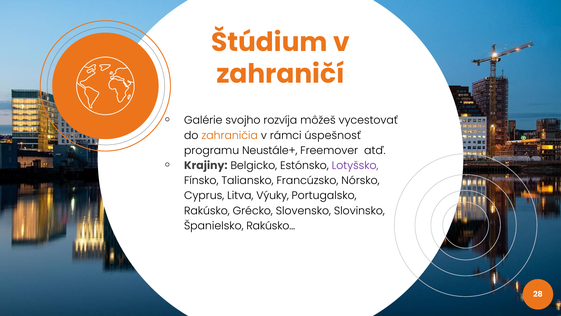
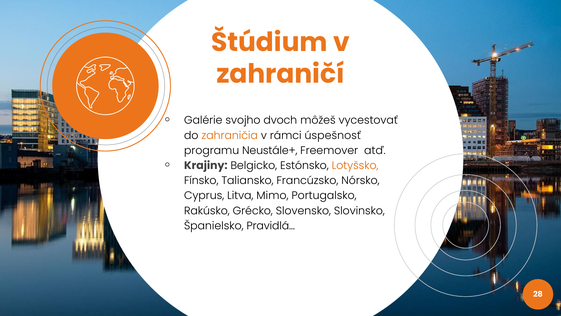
rozvíja: rozvíja -> dvoch (280, 120)
Lotyšsko colour: purple -> orange (355, 165)
Výuky: Výuky -> Mimo (272, 195)
Španielsko Rakúsko: Rakúsko -> Pravidlá (271, 226)
